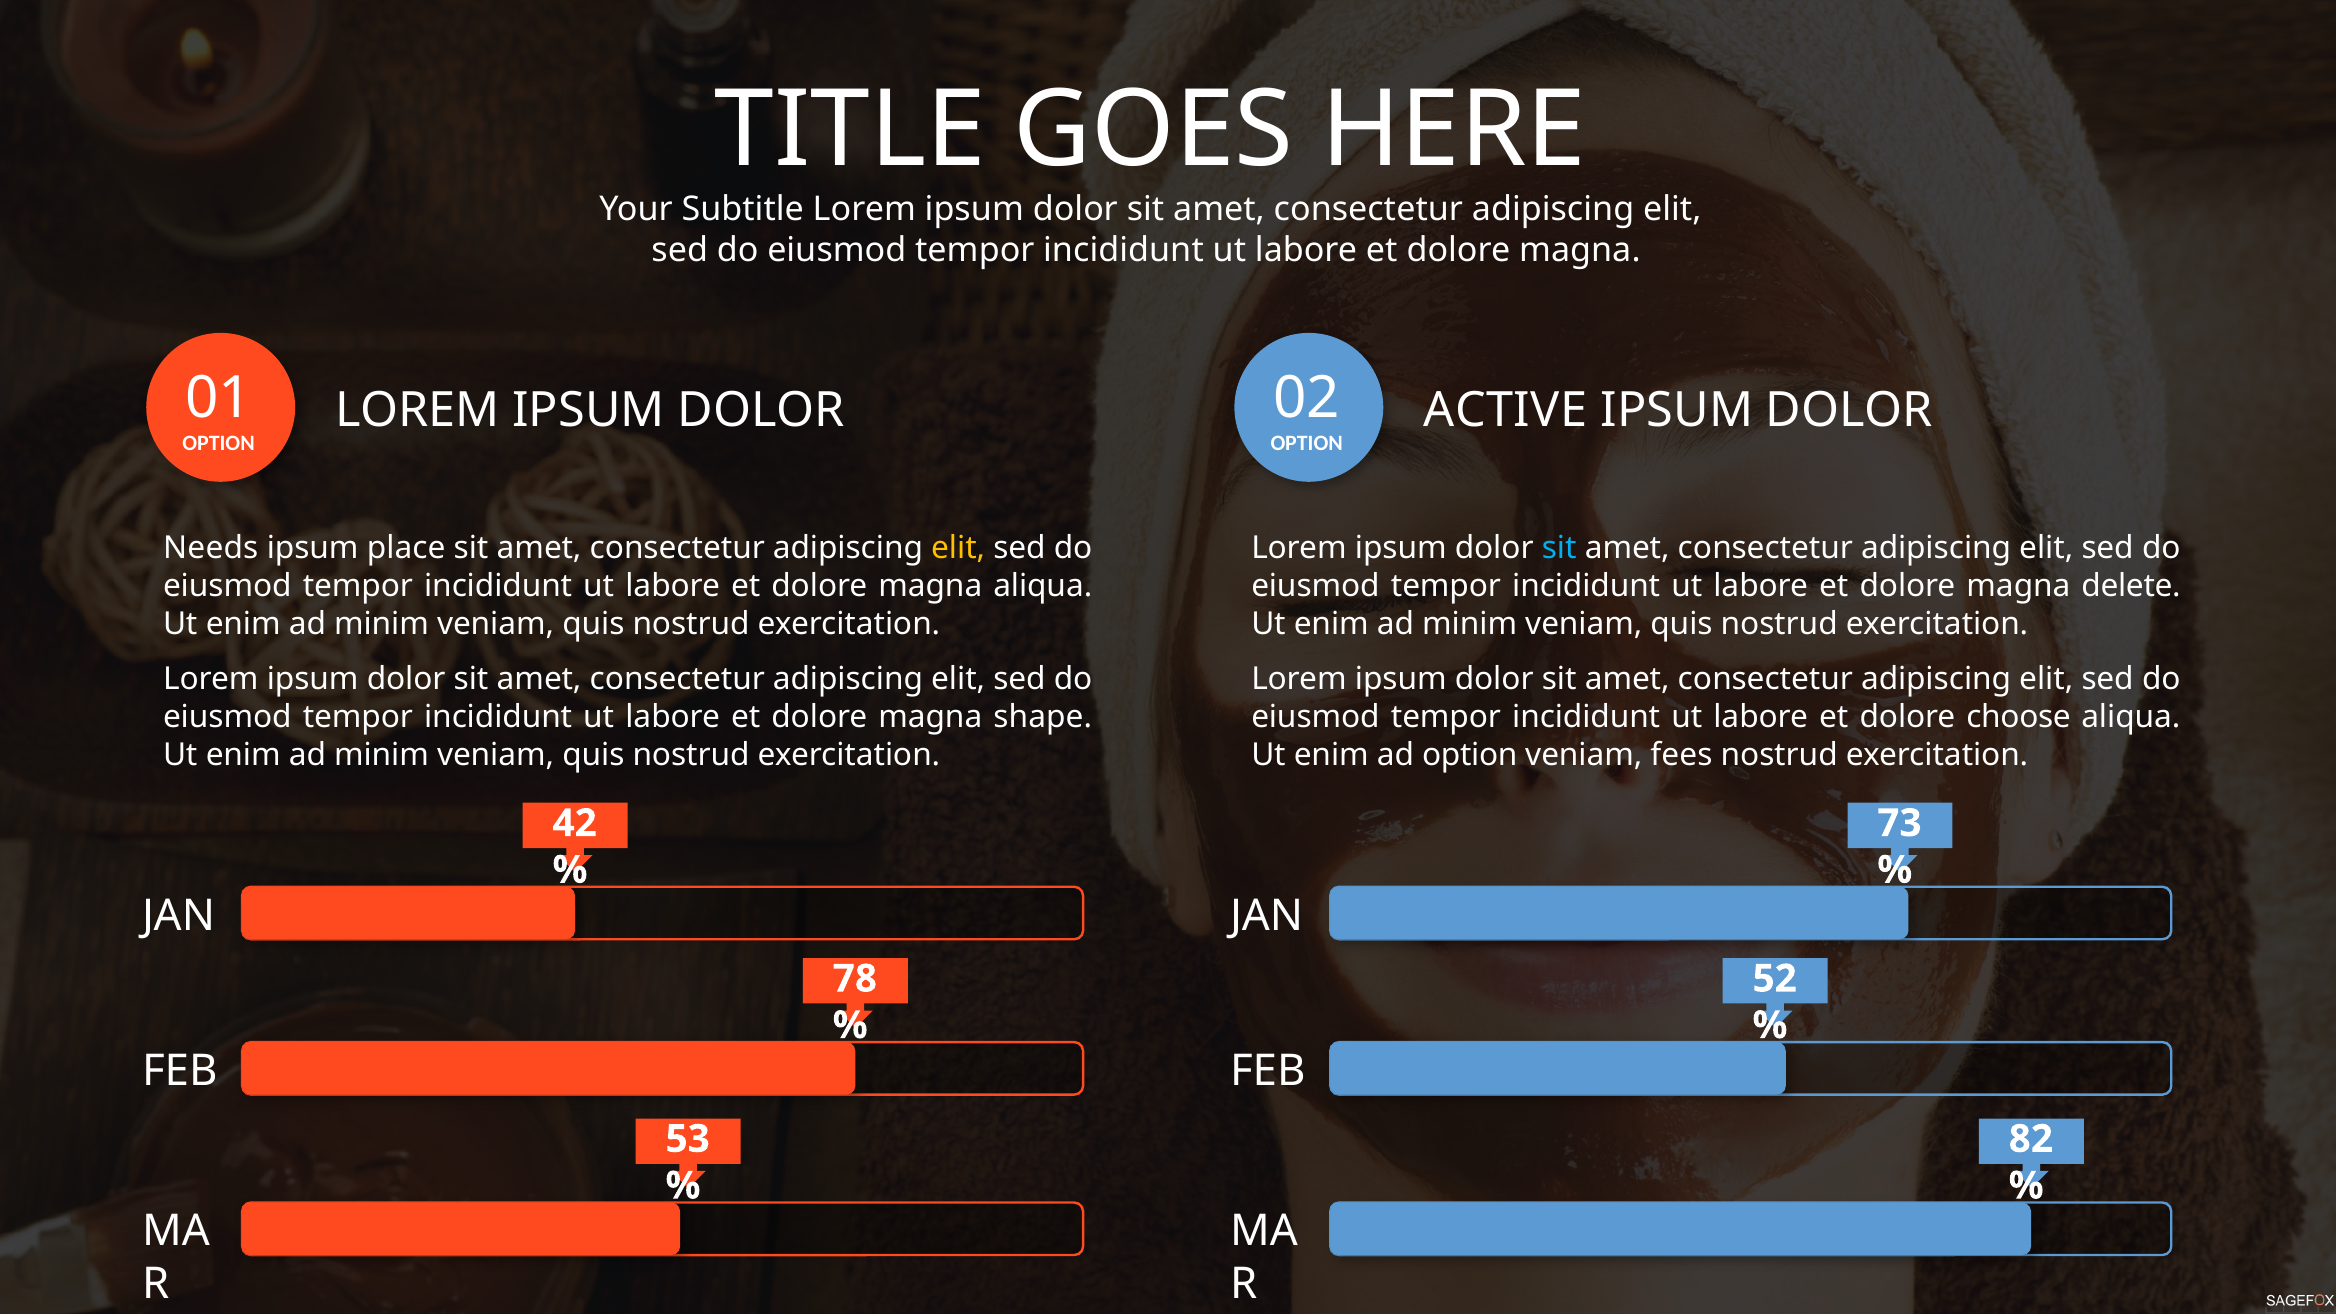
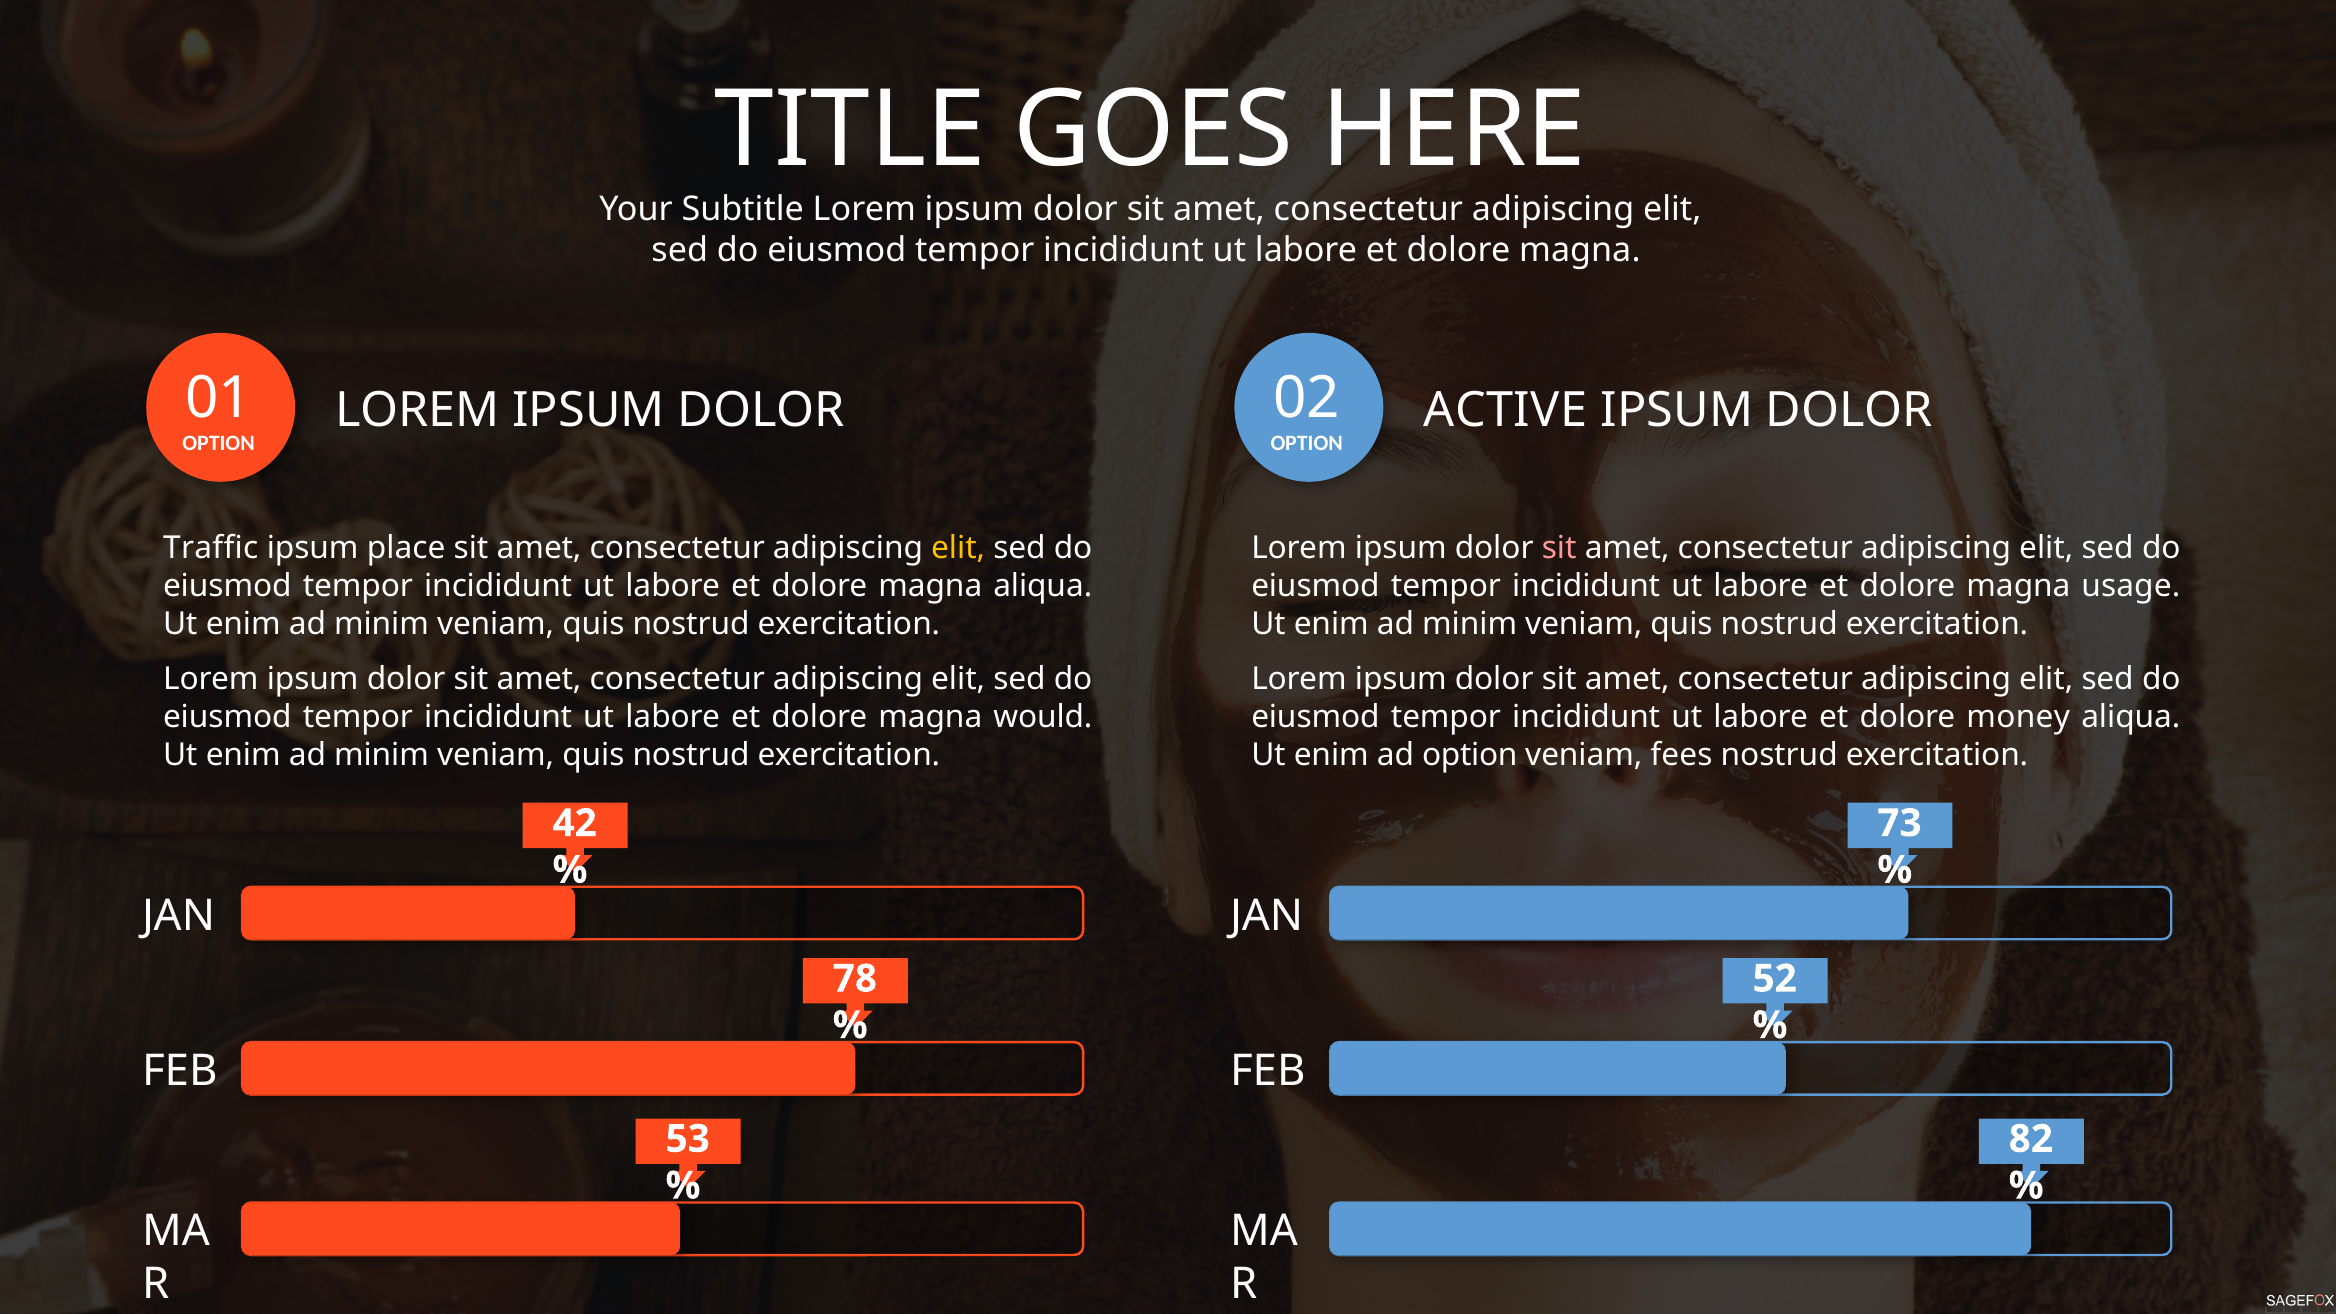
Needs: Needs -> Traffic (211, 548)
sit colour: light blue -> pink (1559, 548)
delete: delete -> usage (2131, 586)
shape: shape -> would (1043, 717)
choose: choose -> money (2018, 717)
